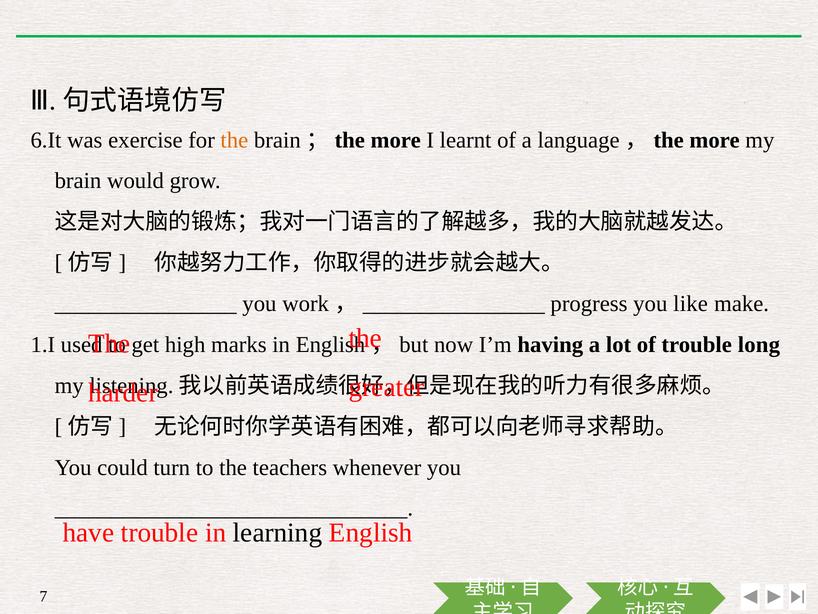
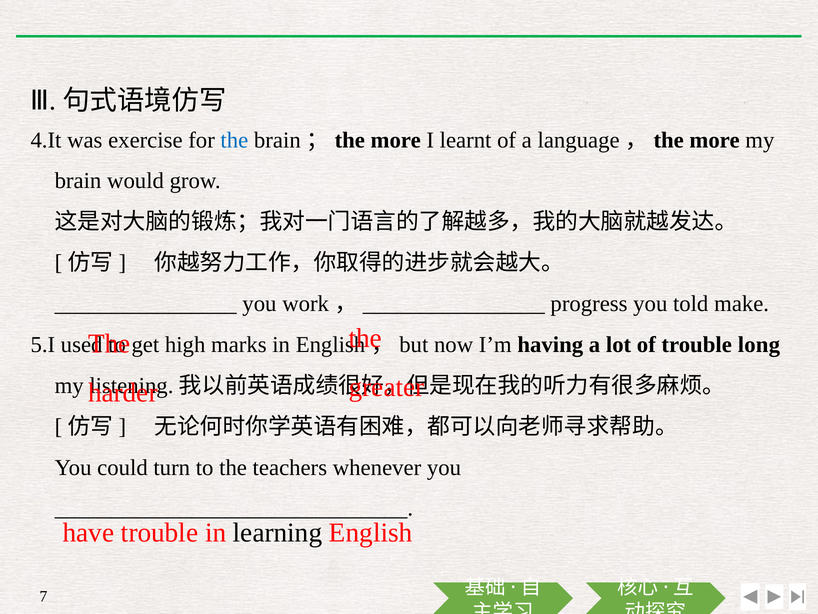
6.It: 6.It -> 4.It (46, 140)
the colour: orange -> blue (234, 140)
like: like -> told (691, 304)
1.I: 1.I -> 5.I (43, 344)
